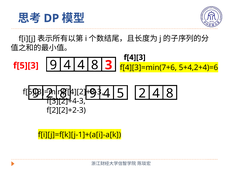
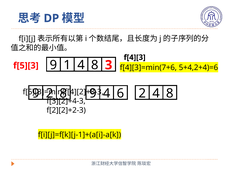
4: 4 -> 1 (67, 65)
5: 5 -> 6 (120, 93)
